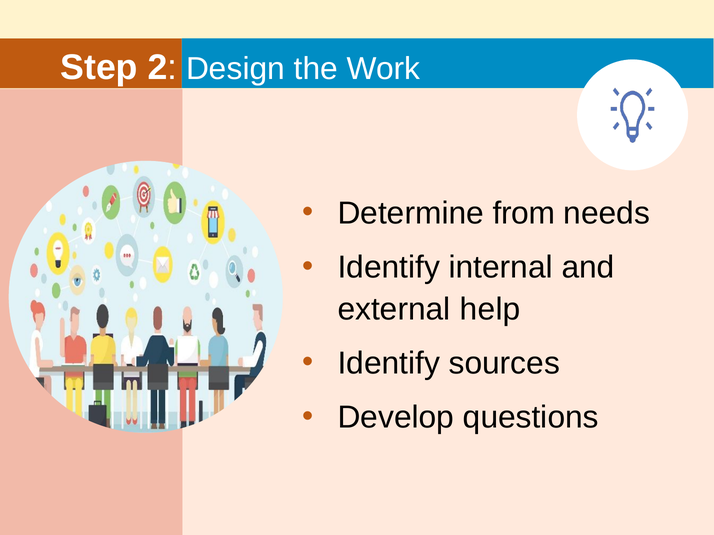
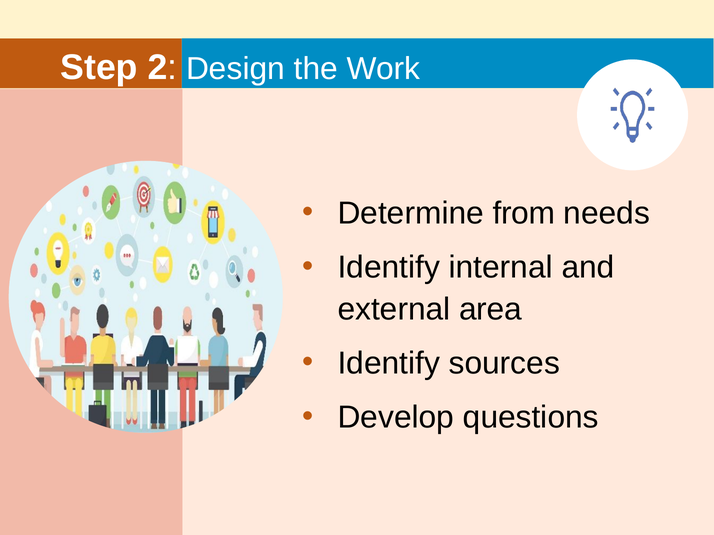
help: help -> area (490, 309)
